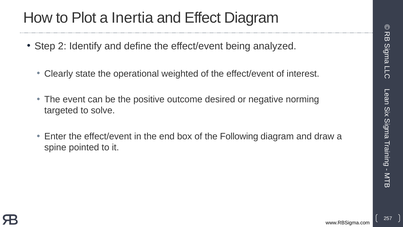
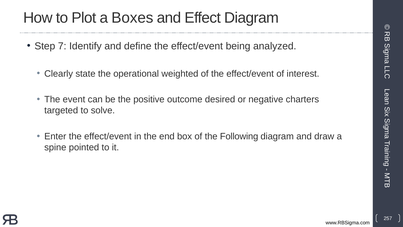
Inertia: Inertia -> Boxes (132, 18)
2: 2 -> 7 (62, 46)
norming: norming -> charters (302, 99)
